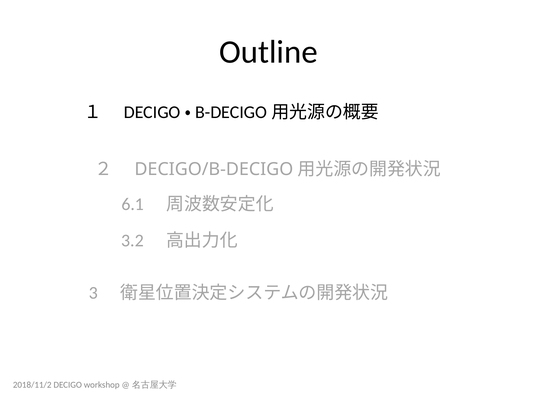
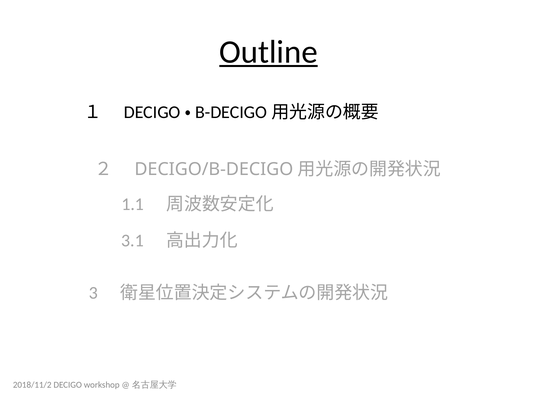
Outline underline: none -> present (268, 52)
6.1: 6.1 -> 1.1 (133, 204)
3.2: 3.2 -> 3.1 (133, 240)
